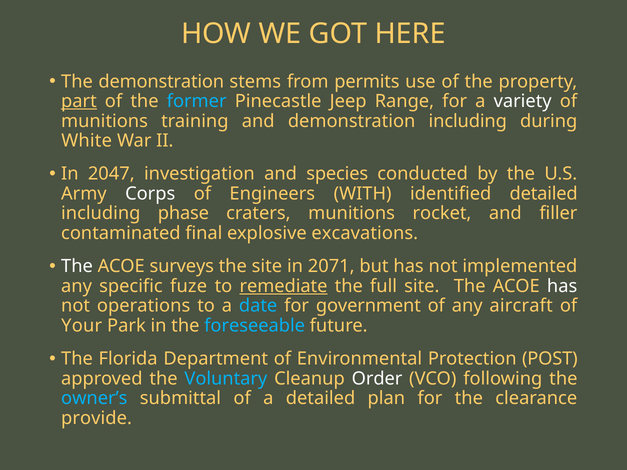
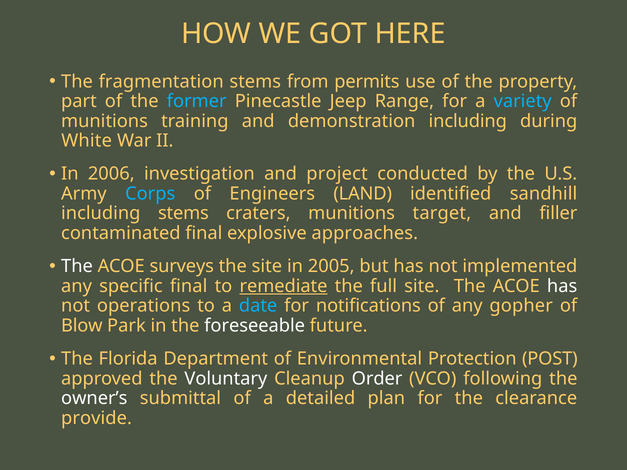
The demonstration: demonstration -> fragmentation (161, 82)
part underline: present -> none (79, 101)
variety colour: white -> light blue (523, 101)
2047: 2047 -> 2006 (111, 174)
species: species -> project (337, 174)
Corps colour: white -> light blue (150, 194)
WITH: WITH -> LAND (363, 194)
identified detailed: detailed -> sandhill (544, 194)
including phase: phase -> stems (183, 214)
rocket: rocket -> target (442, 214)
excavations: excavations -> approaches (365, 233)
2071: 2071 -> 2005 (331, 267)
specific fuze: fuze -> final (189, 286)
government: government -> notifications (368, 306)
aircraft: aircraft -> gopher (521, 306)
Your: Your -> Blow (82, 326)
foreseeable colour: light blue -> white (255, 326)
Voluntary colour: light blue -> white (226, 379)
owner’s colour: light blue -> white (94, 399)
